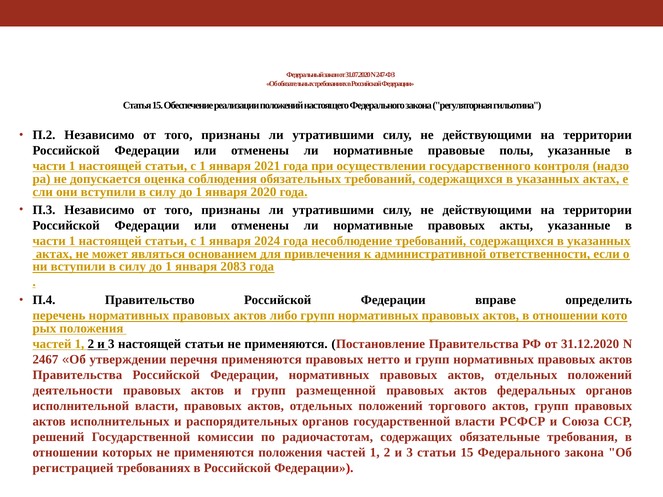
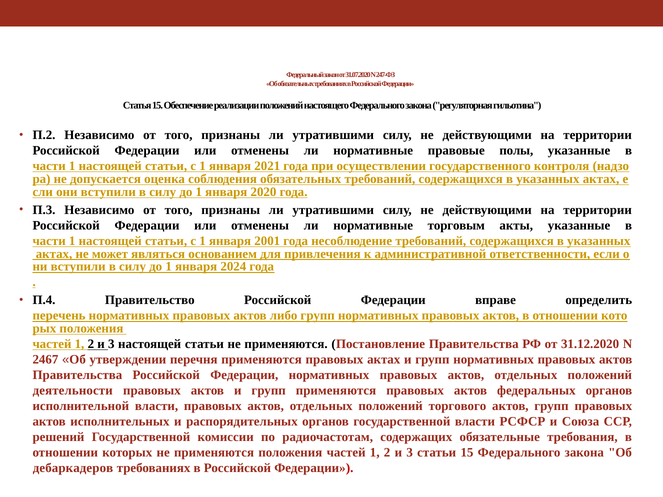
нормативные правовых: правовых -> торговым (456, 226)
2024: 2024 -> 2001 (267, 241)
2083: 2083 -> 2024 (233, 267)
правовых нетто: нетто -> актах (384, 360)
групп размещенной: размещенной -> применяются (336, 391)
регистрацией: регистрацией -> дебаркадеров (73, 468)
